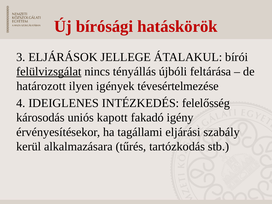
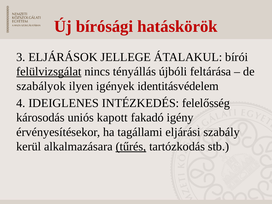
határozott: határozott -> szabályok (41, 86)
tévesértelmezése: tévesértelmezése -> identitásvédelem (178, 86)
tűrés underline: none -> present (131, 147)
